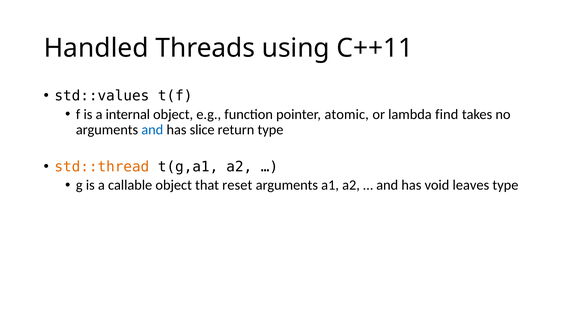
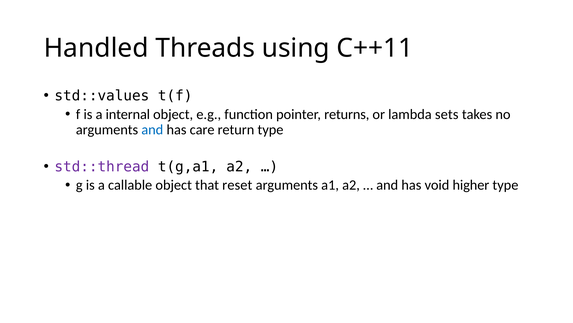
atomic: atomic -> returns (347, 114)
find: find -> sets (447, 114)
slice: slice -> care (202, 130)
std::thread colour: orange -> purple (102, 166)
leaves: leaves -> higher (471, 185)
